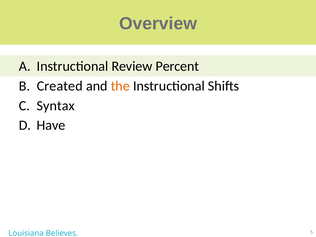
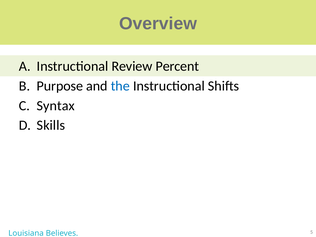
Created: Created -> Purpose (60, 86)
the colour: orange -> blue (120, 86)
Have: Have -> Skills (51, 125)
